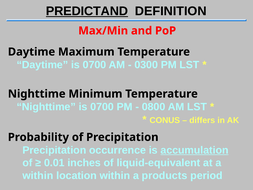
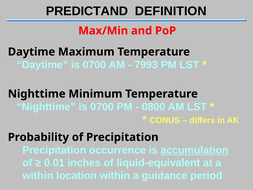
PREDICTAND underline: present -> none (87, 11)
0300: 0300 -> 7993 (146, 65)
products: products -> guidance (165, 175)
